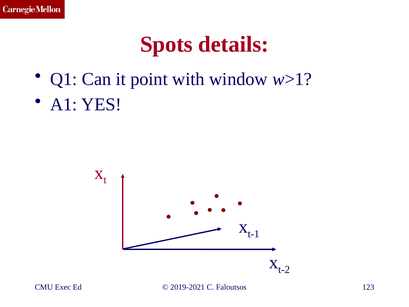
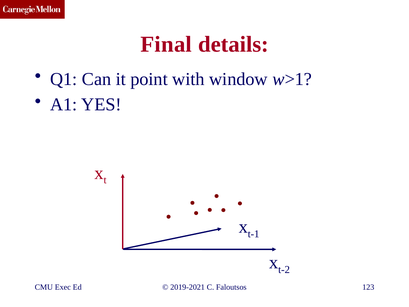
Spots: Spots -> Final (166, 44)
